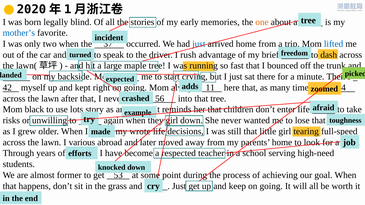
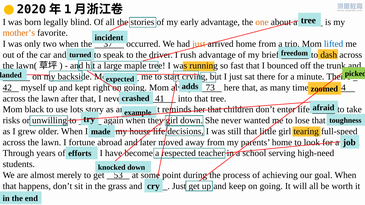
early memories: memories -> advantage (220, 22)
mother’s colour: blue -> orange (19, 33)
just colour: blue -> orange (199, 44)
11: 11 -> 73 (210, 88)
56: 56 -> 41 (160, 99)
wrote: wrote -> house (140, 132)
various: various -> fortune (82, 142)
former: former -> merely (69, 175)
